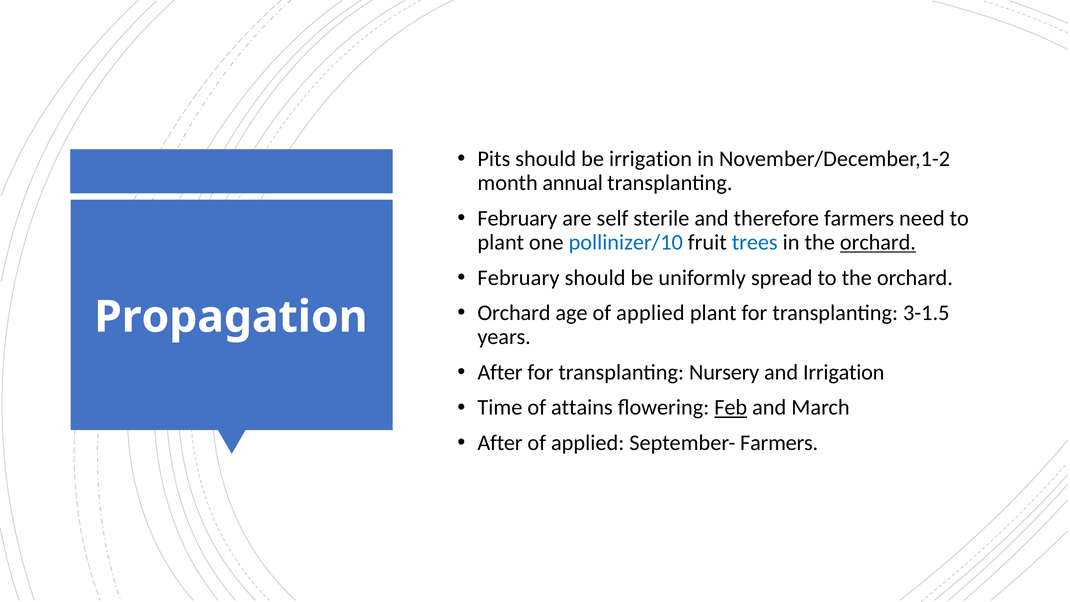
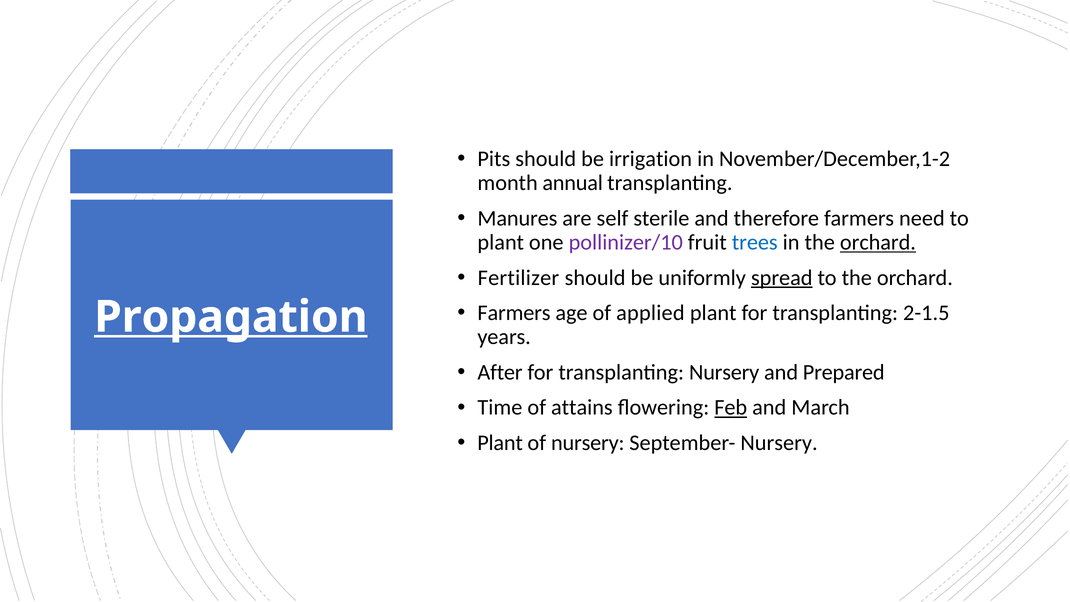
February: February -> Manures (517, 218)
pollinizer/10 colour: blue -> purple (626, 242)
February: February -> Fertilizer (518, 278)
spread underline: none -> present (782, 278)
Orchard: Orchard -> Farmers (514, 313)
3-1.5: 3-1.5 -> 2-1.5 (926, 313)
Propagation underline: none -> present (231, 317)
and Irrigation: Irrigation -> Prepared (844, 372)
After: After -> Plant (500, 443)
applied: applied -> nursery (588, 443)
September- Farmers: Farmers -> Nursery (779, 443)
